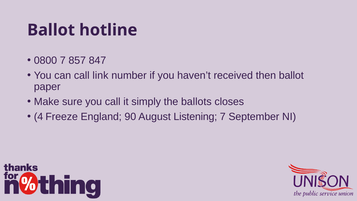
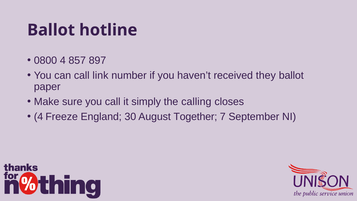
0800 7: 7 -> 4 (63, 60)
847: 847 -> 897 (97, 60)
then: then -> they (266, 75)
ballots: ballots -> calling (196, 102)
90: 90 -> 30 (130, 117)
Listening: Listening -> Together (195, 117)
